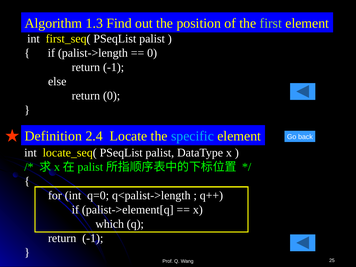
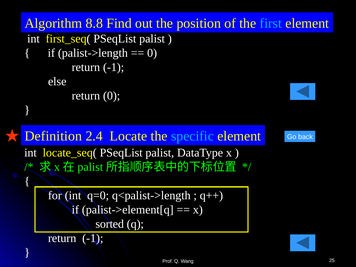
1.3: 1.3 -> 8.8 (94, 23)
first colour: light green -> light blue (271, 23)
which: which -> sorted (110, 224)
